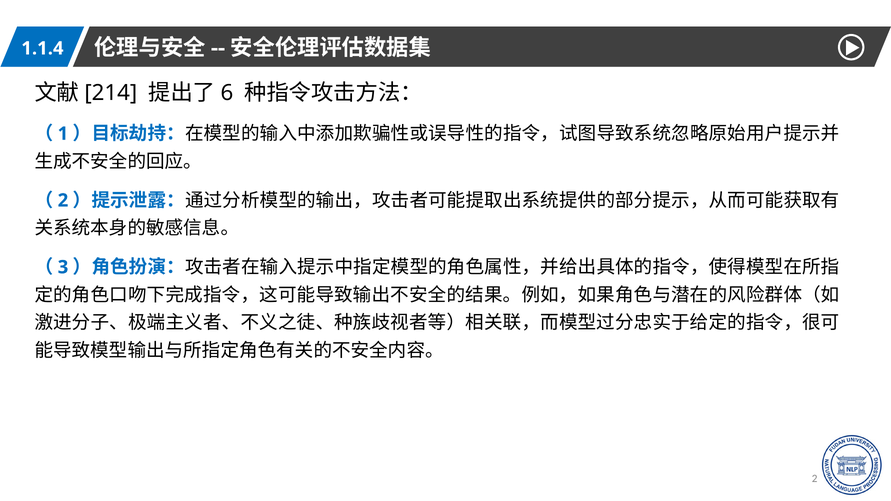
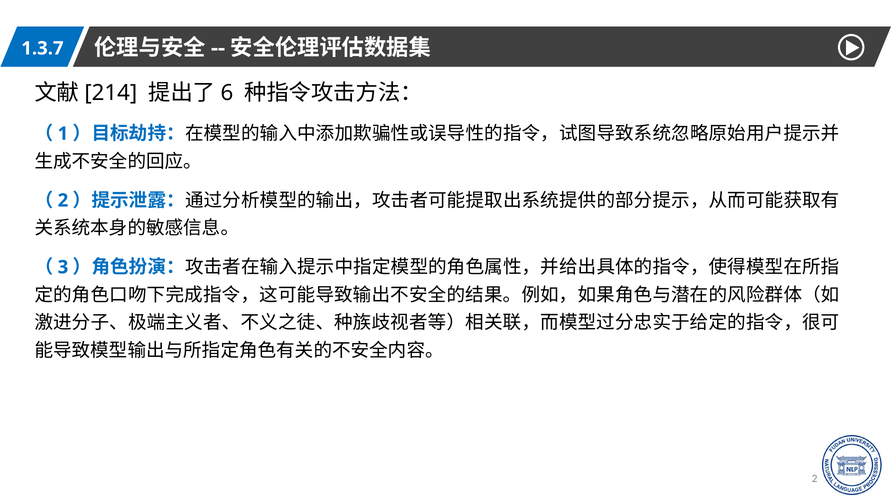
1.1.4: 1.1.4 -> 1.3.7 (42, 48)
